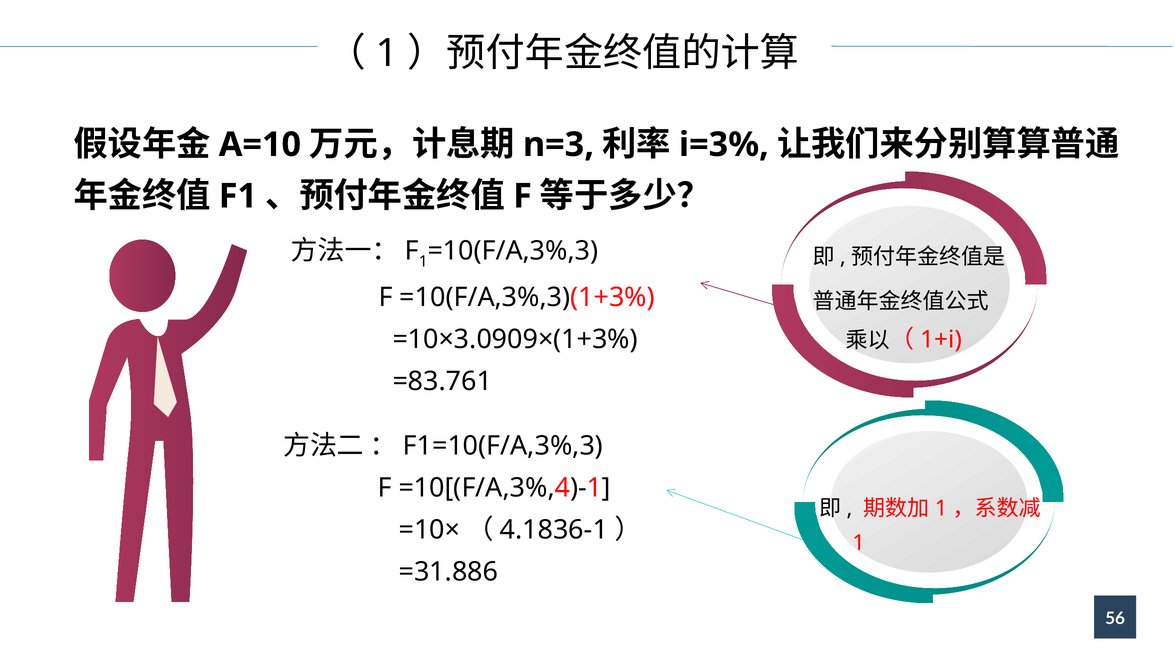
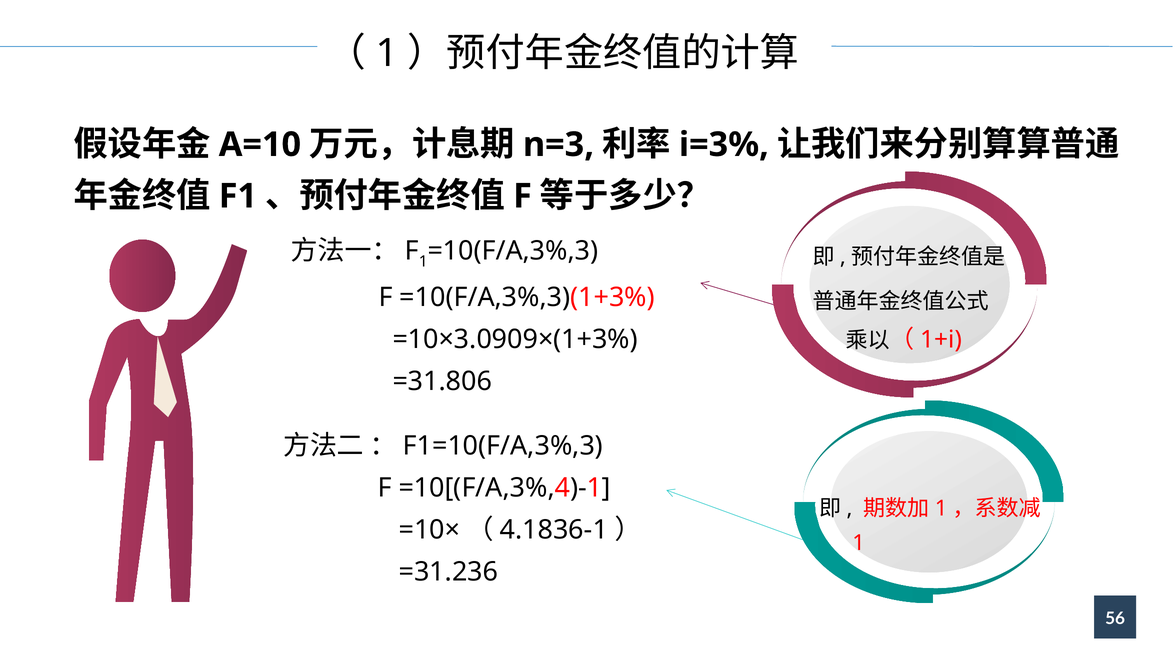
=83.761: =83.761 -> =31.806 (442, 381)
=31.886: =31.886 -> =31.236 (448, 572)
